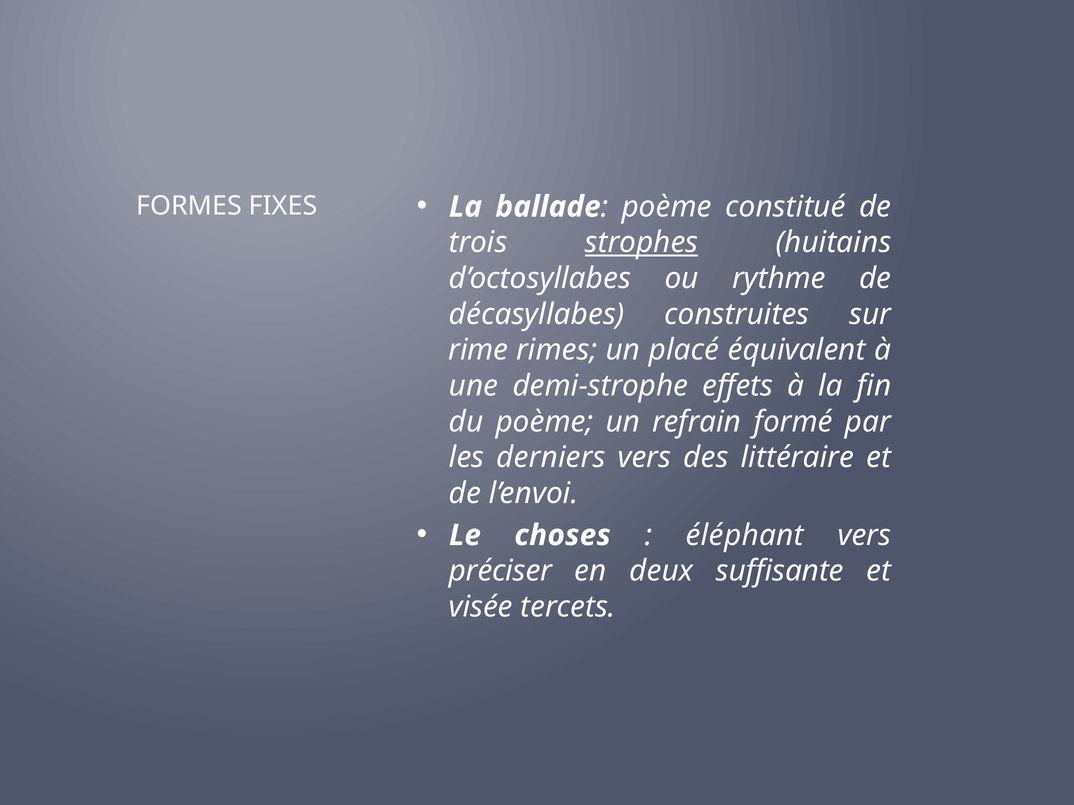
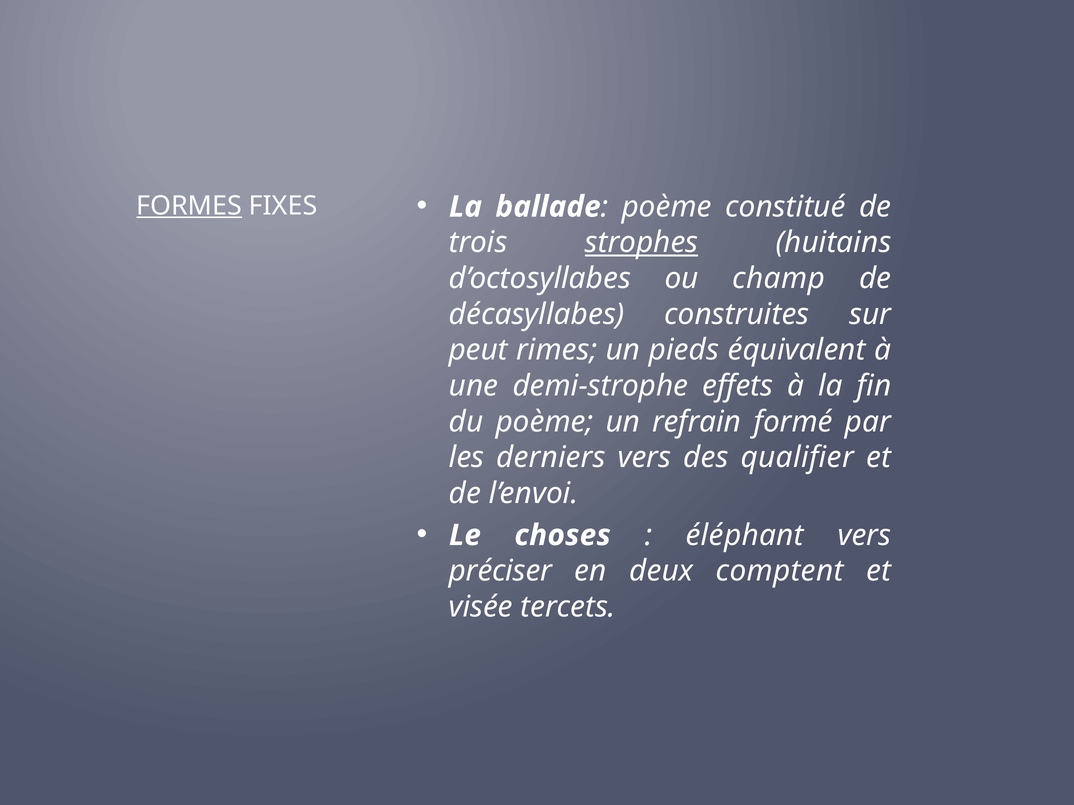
FORMES underline: none -> present (189, 206)
rythme: rythme -> champ (779, 279)
rime: rime -> peut (478, 350)
placé: placé -> pieds (684, 350)
littéraire: littéraire -> qualifier (797, 458)
suffisante: suffisante -> comptent (780, 571)
